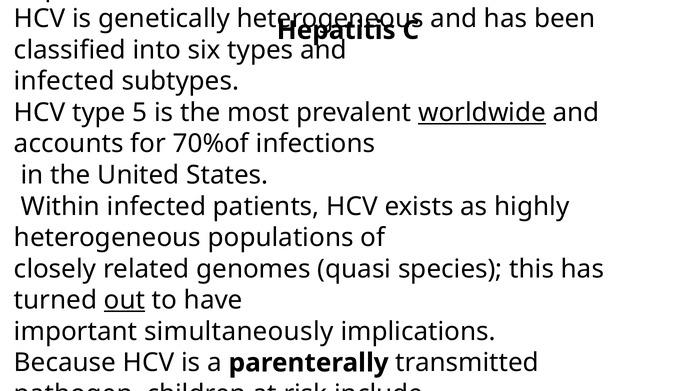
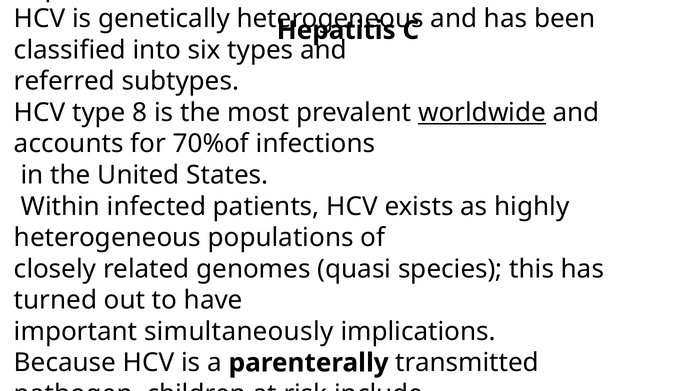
infected: infected -> referred (64, 81)
5: 5 -> 8 (140, 113)
out underline: present -> none (125, 301)
